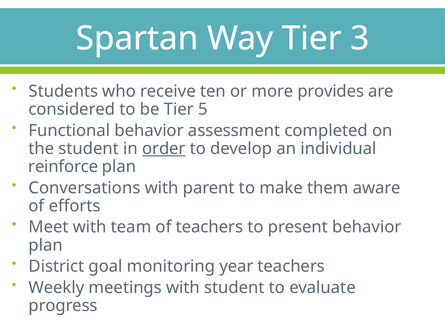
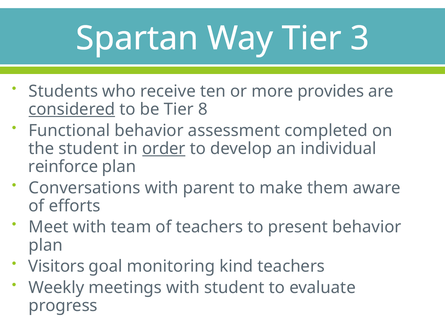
considered underline: none -> present (72, 109)
5: 5 -> 8 (203, 109)
District: District -> Visitors (56, 266)
year: year -> kind (236, 266)
